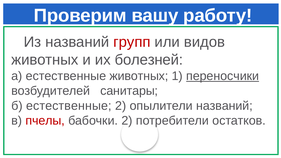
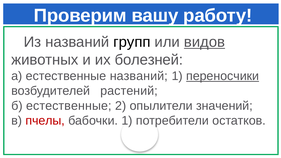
групп colour: red -> black (132, 42)
видов underline: none -> present (204, 42)
естественные животных: животных -> названий (139, 76)
санитары: санитары -> растений (129, 91)
опылители названий: названий -> значений (224, 106)
бабочки 2: 2 -> 1 (127, 121)
